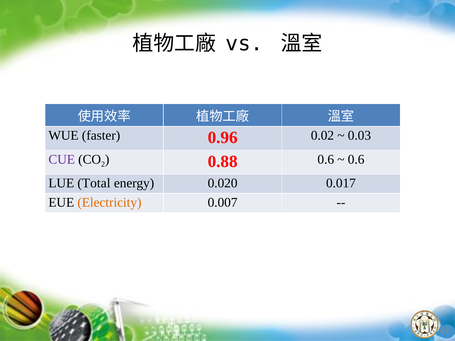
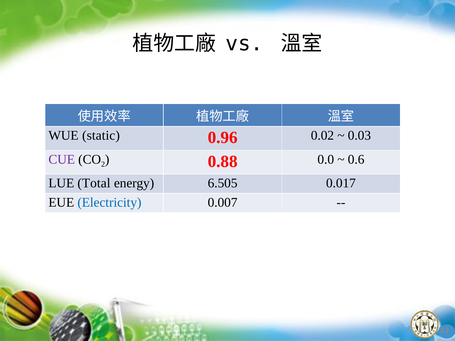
faster: faster -> static (101, 136)
0.88 0.6: 0.6 -> 0.0 (326, 159)
0.020: 0.020 -> 6.505 (223, 183)
Electricity colour: orange -> blue (109, 203)
